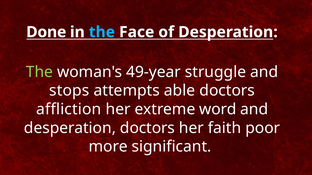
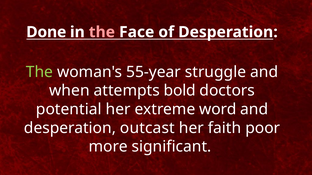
the colour: light blue -> pink (102, 32)
49-year: 49-year -> 55-year (154, 72)
stops: stops -> when (69, 91)
able: able -> bold (180, 91)
affliction: affliction -> potential (69, 110)
desperation doctors: doctors -> outcast (147, 128)
